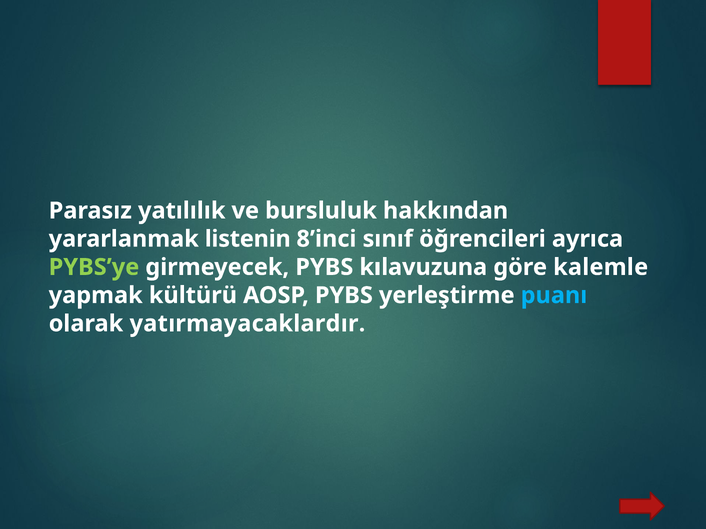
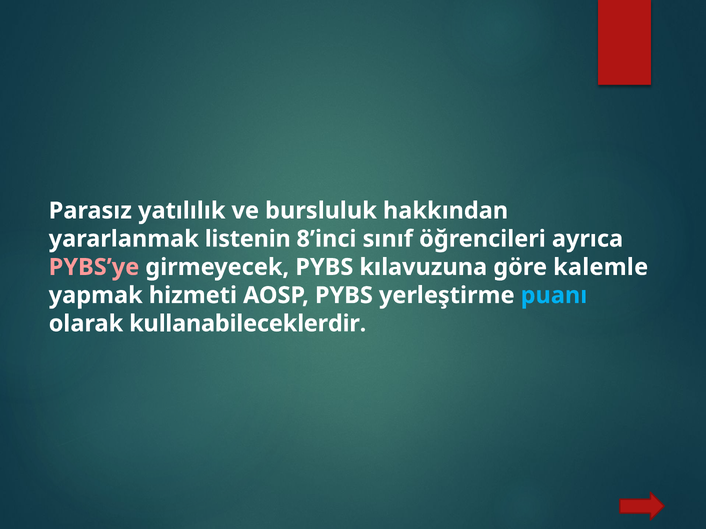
PYBS’ye colour: light green -> pink (94, 267)
kültürü: kültürü -> hizmeti (193, 296)
yatırmayacaklardır: yatırmayacaklardır -> kullanabileceklerdir (248, 324)
